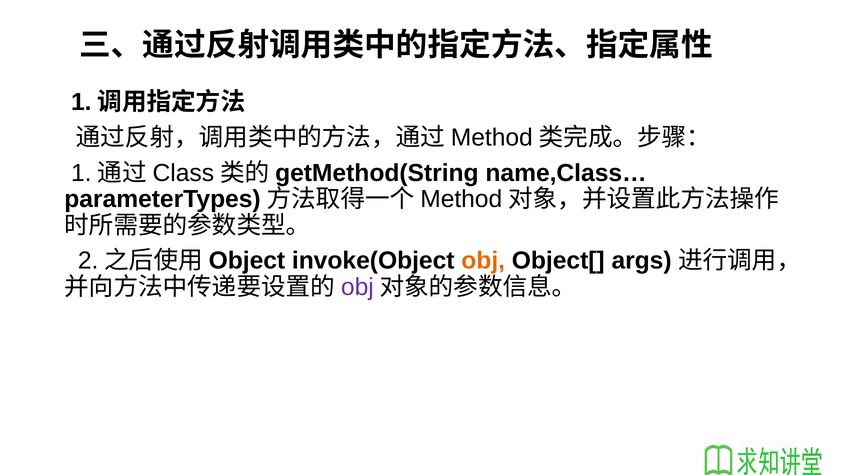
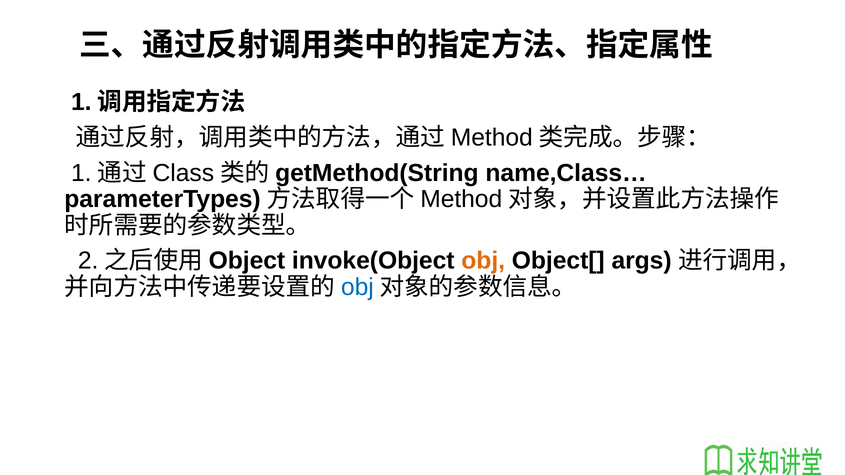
obj colour: purple -> blue (357, 287)
